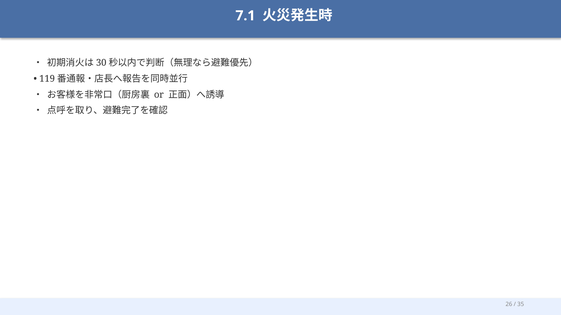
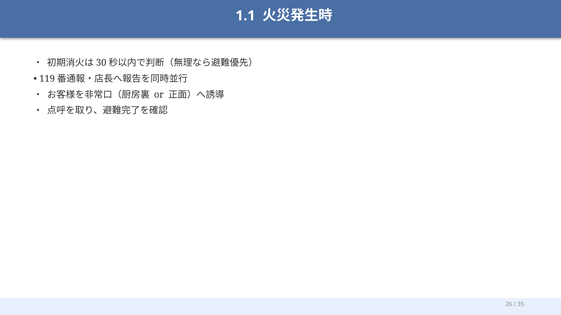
7.1: 7.1 -> 1.1 (245, 16)
